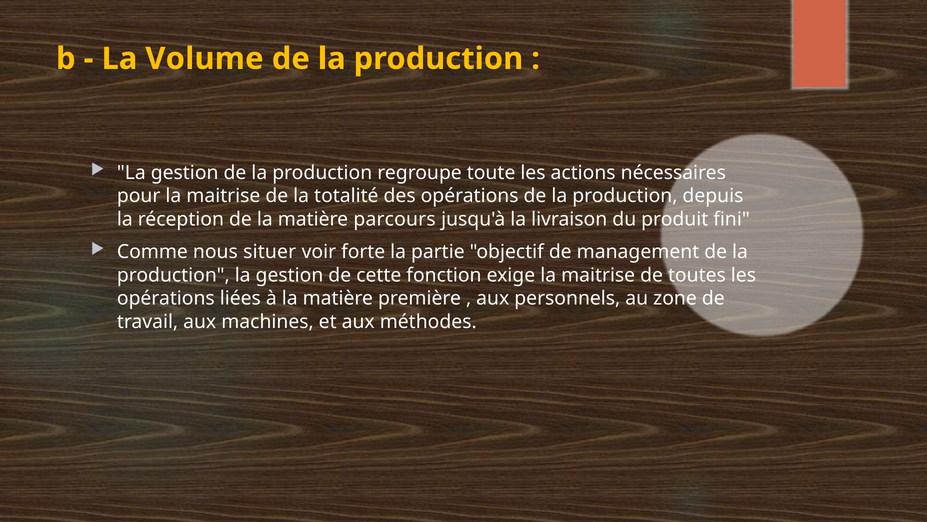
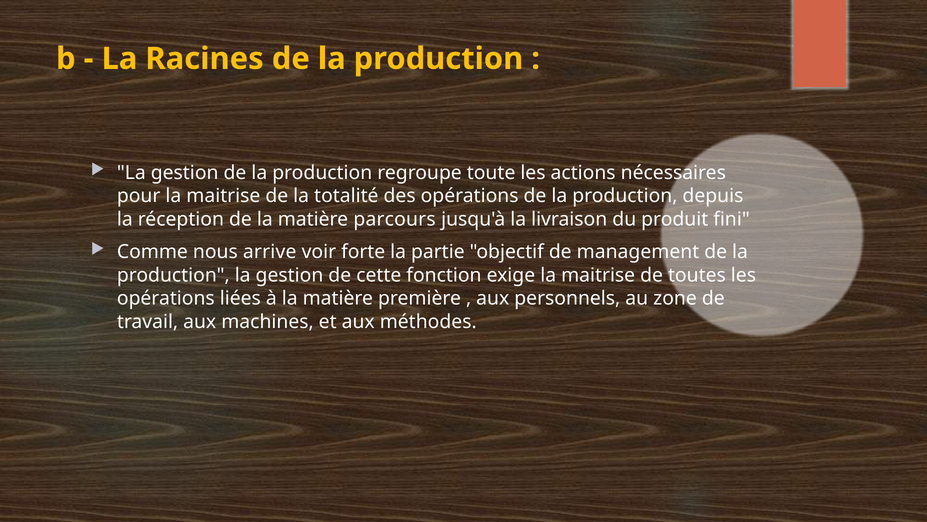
Volume: Volume -> Racines (205, 59)
situer: situer -> arrive (270, 252)
